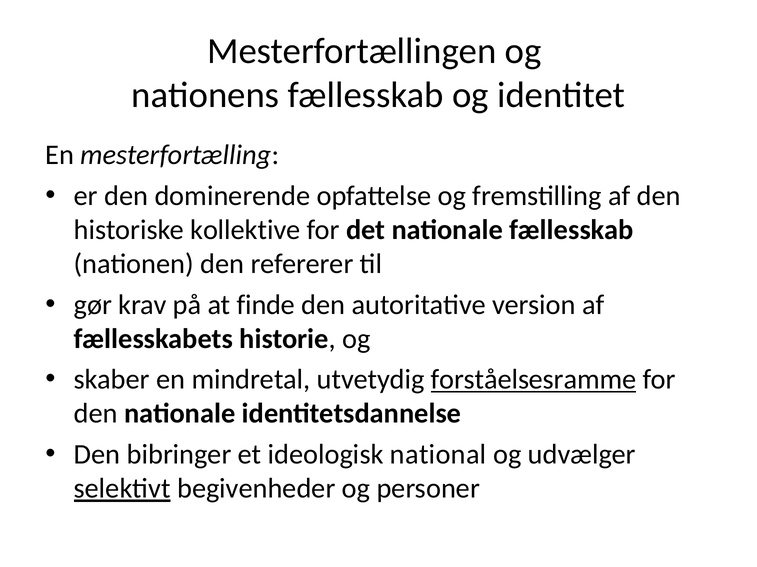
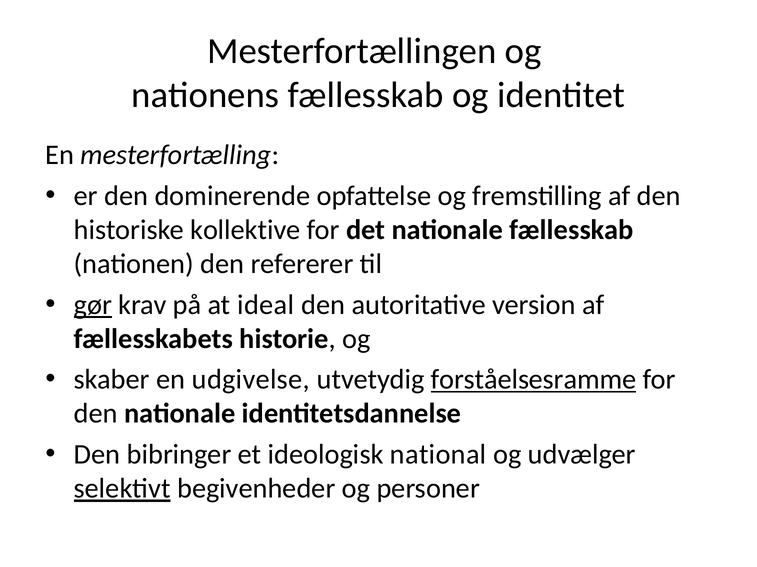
gør underline: none -> present (93, 305)
finde: finde -> ideal (266, 305)
mindretal: mindretal -> udgivelse (251, 380)
